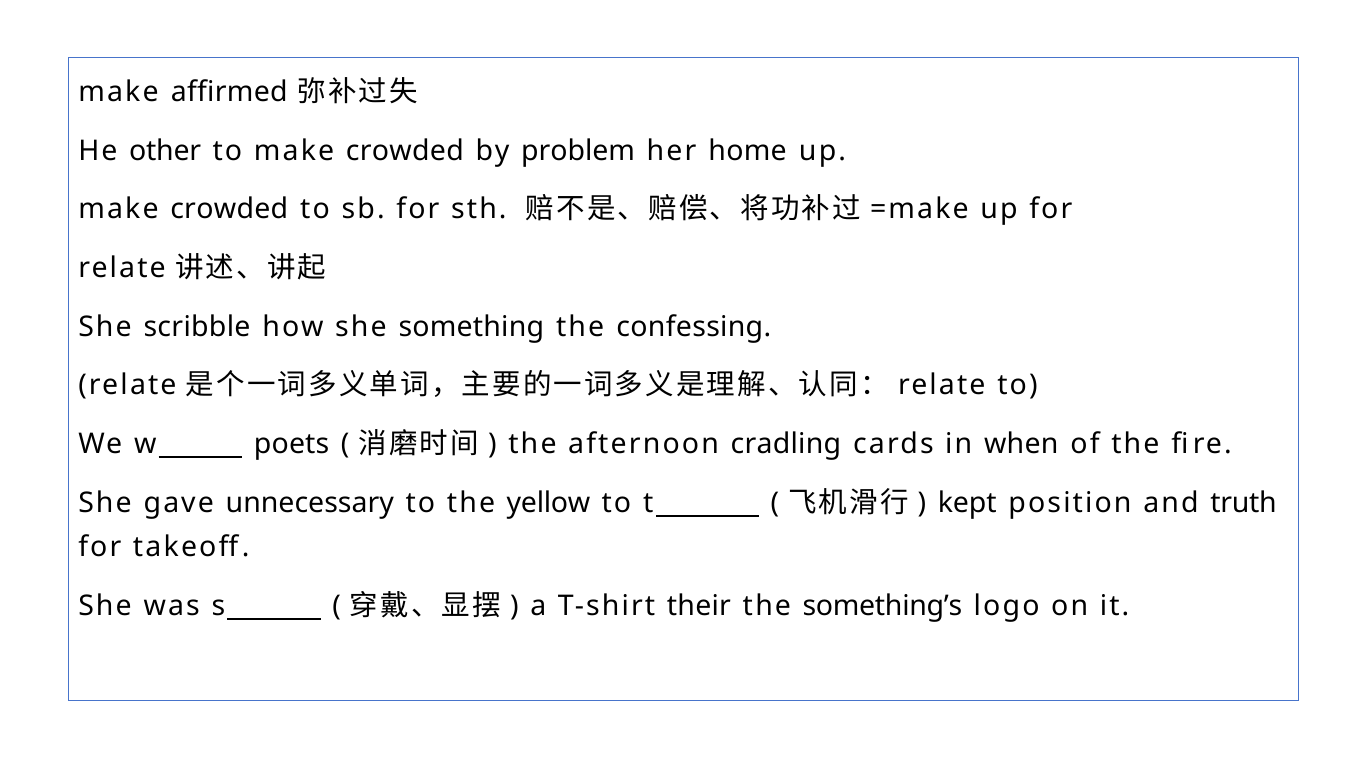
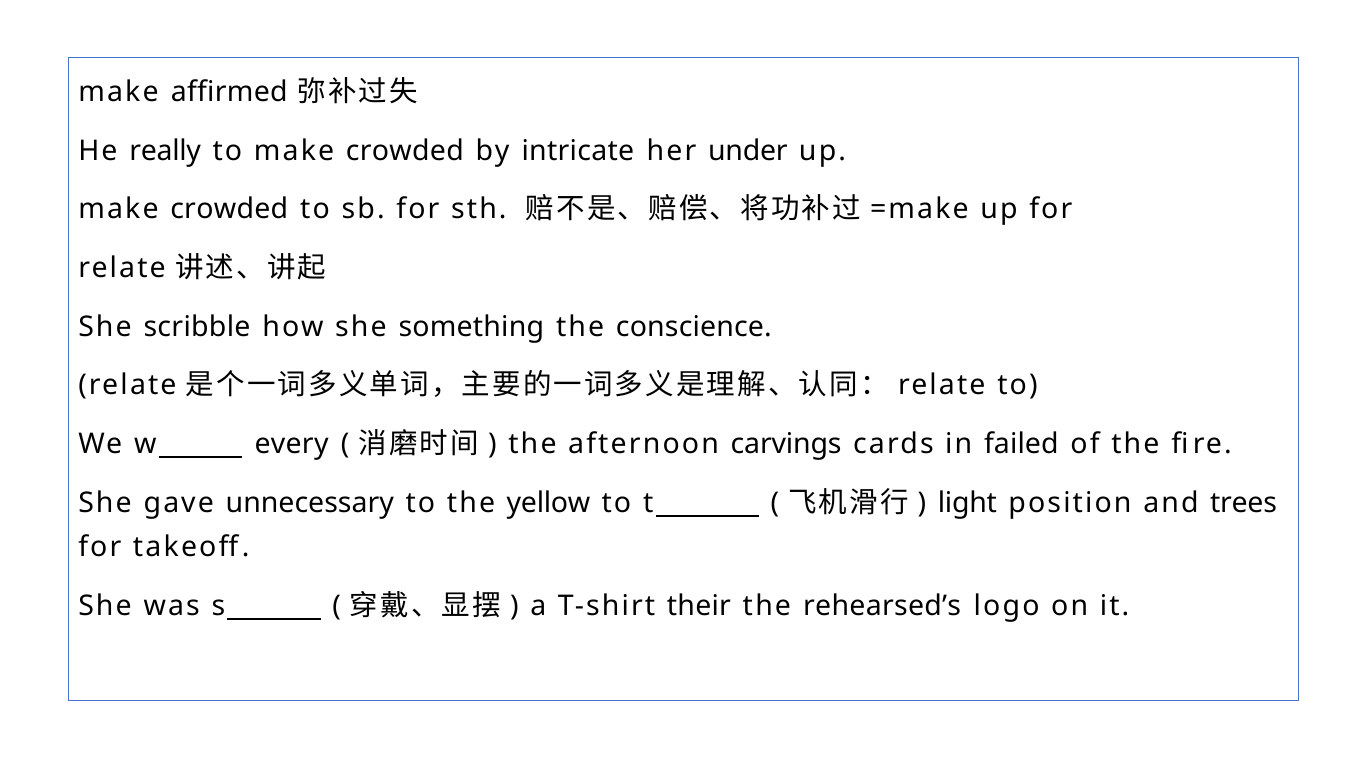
other: other -> really (165, 151)
problem: problem -> intricate (578, 151)
home: home -> under (748, 151)
confessing: confessing -> conscience (694, 327)
poets: poets -> every (292, 444)
cradling: cradling -> carvings (786, 444)
when: when -> failed (1021, 444)
kept: kept -> light (967, 503)
truth: truth -> trees (1244, 503)
something’s: something’s -> rehearsed’s (882, 606)
